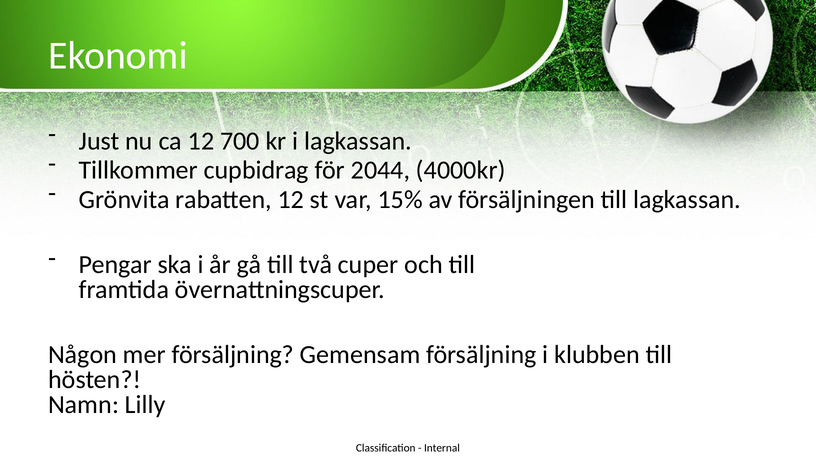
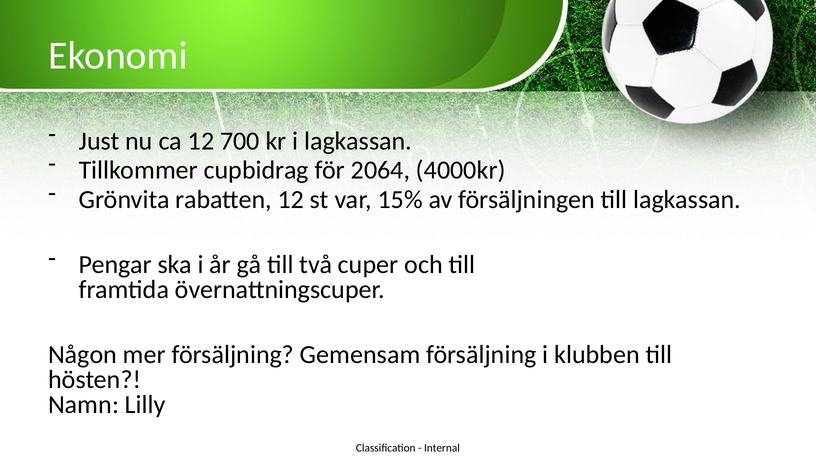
2044: 2044 -> 2064 (380, 170)
